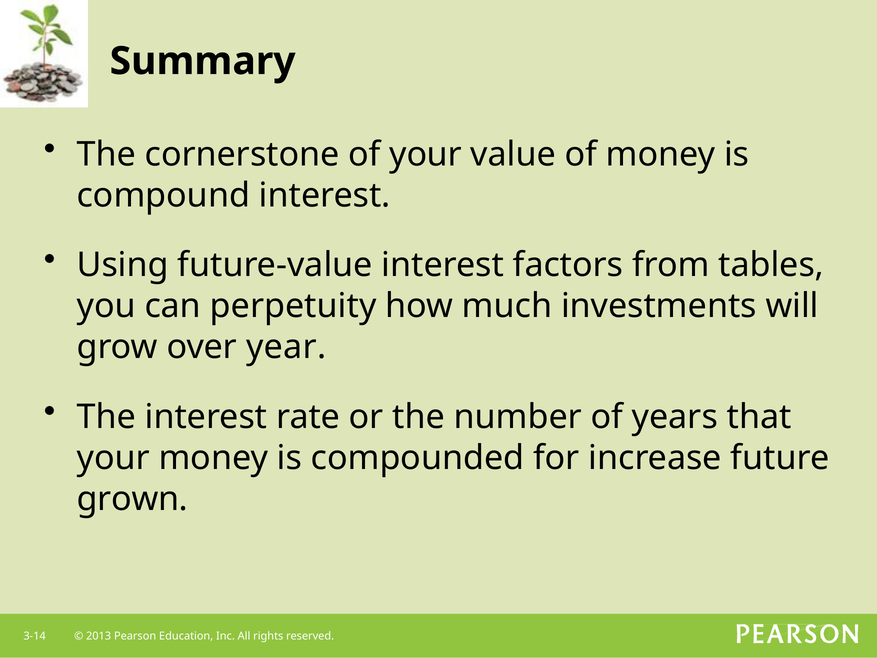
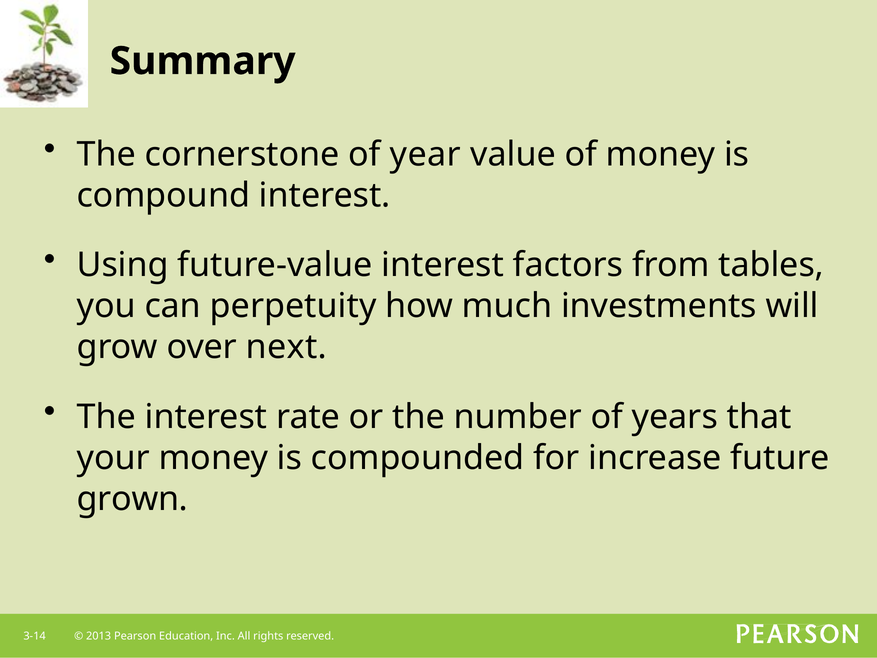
of your: your -> year (425, 154)
year: year -> next (286, 347)
